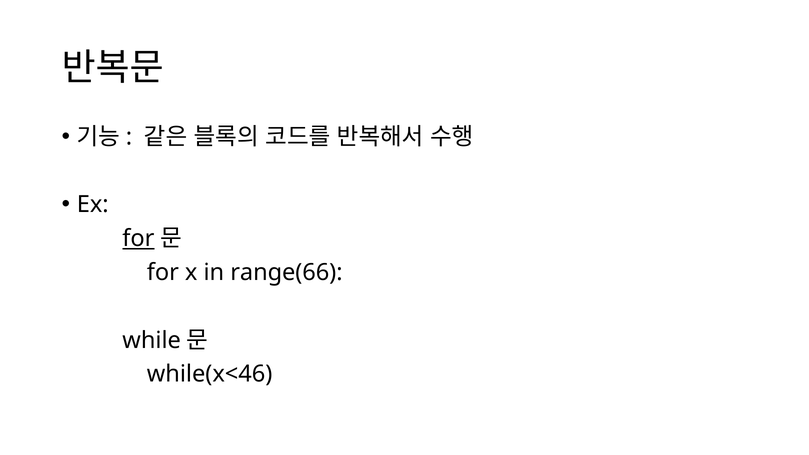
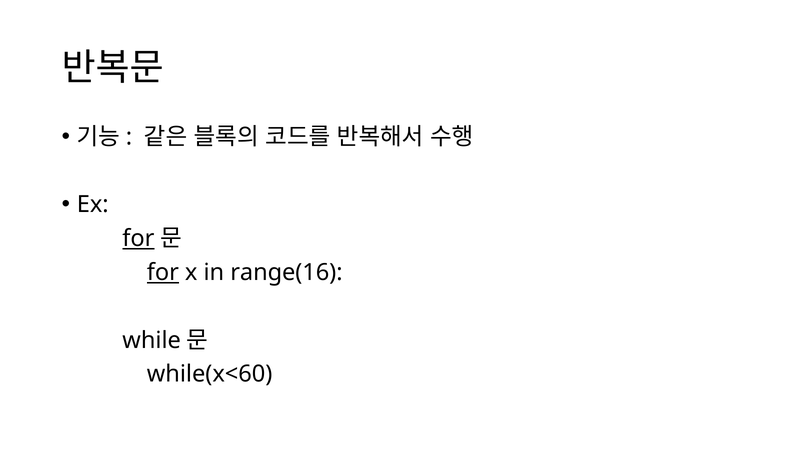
for underline: none -> present (163, 272)
range(66: range(66 -> range(16 (286, 272)
while(x<46: while(x<46 -> while(x<60 (210, 374)
